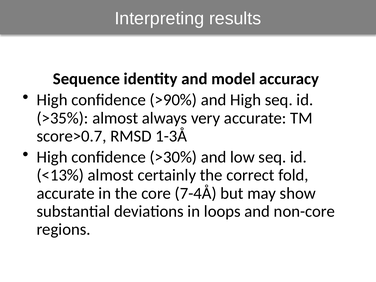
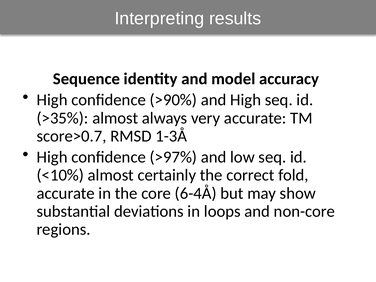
>30%: >30% -> >97% (173, 157)
<13%: <13% -> <10% (60, 175)
7-4Å: 7-4Å -> 6-4Å (196, 193)
